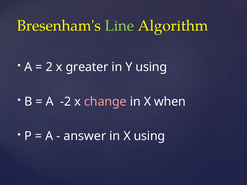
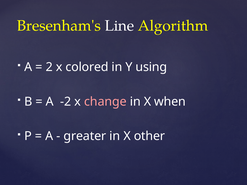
Line colour: light green -> white (119, 26)
greater: greater -> colored (87, 67)
answer: answer -> greater (85, 136)
X using: using -> other (149, 136)
